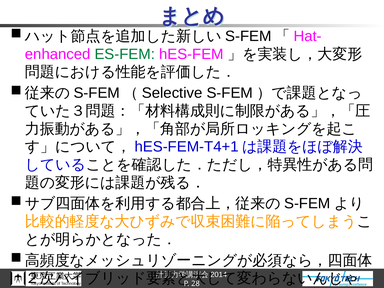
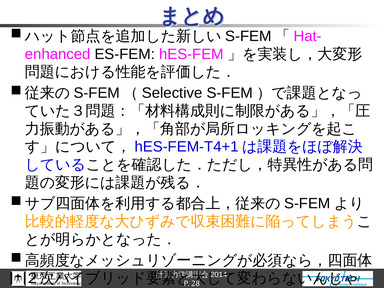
ES-FEM colour: green -> black (125, 54)
